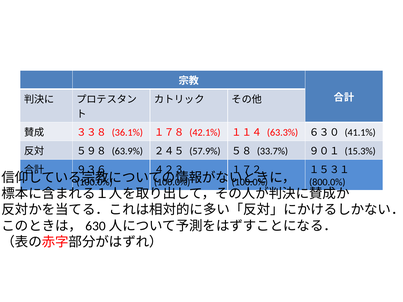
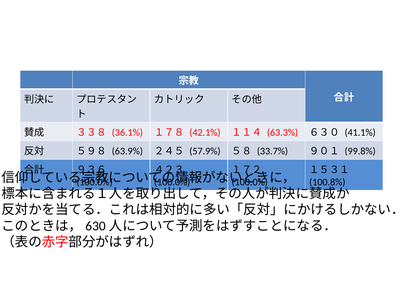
15.3%: 15.3% -> 99.8% (360, 151)
800.0%: 800.0% -> 100.8% (327, 182)
